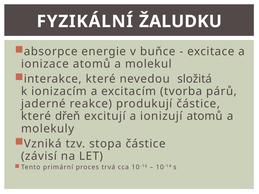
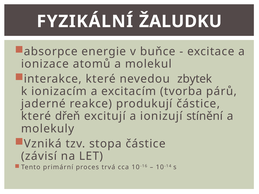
složitá: složitá -> zbytek (195, 79)
ionizují atomů: atomů -> stínění (205, 116)
